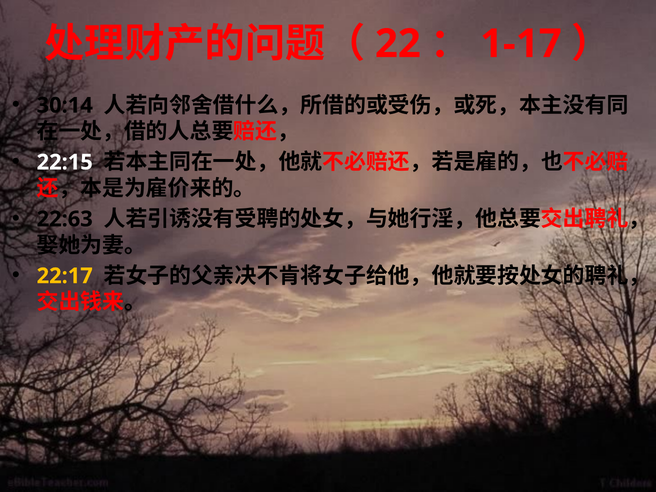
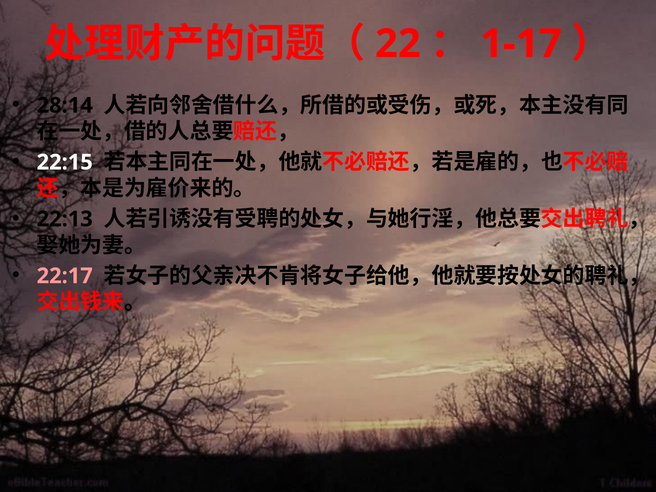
30:14: 30:14 -> 28:14 (65, 105)
22:63: 22:63 -> 22:13 (65, 219)
22:17 colour: yellow -> pink (65, 276)
